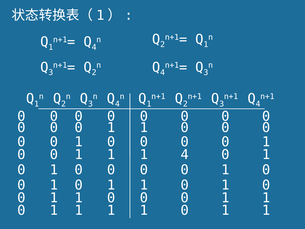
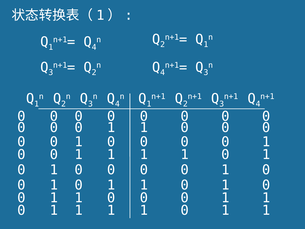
4: 4 -> 1 (185, 155)
